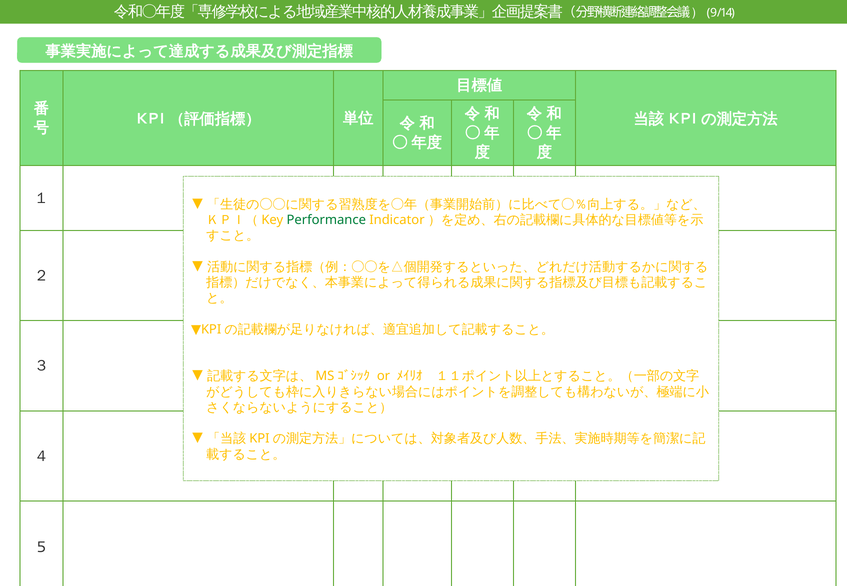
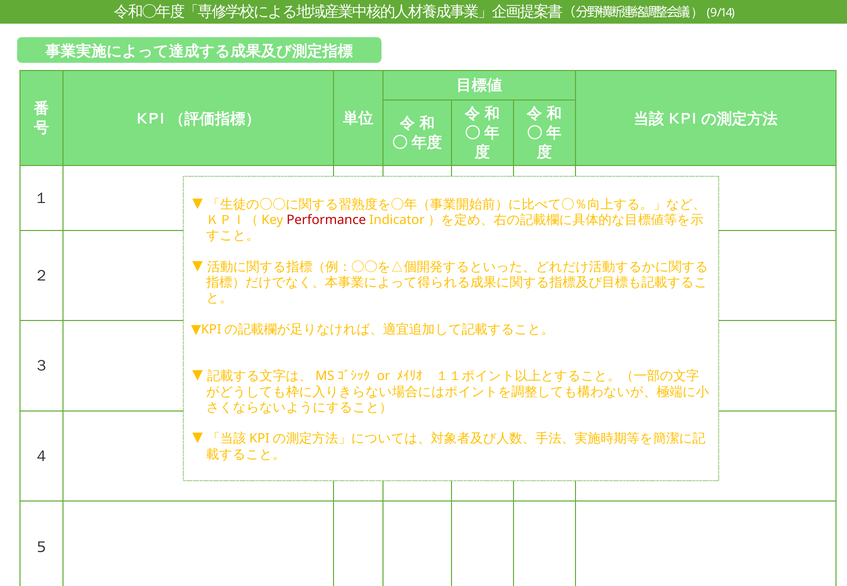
Performance colour: green -> red (326, 220)
